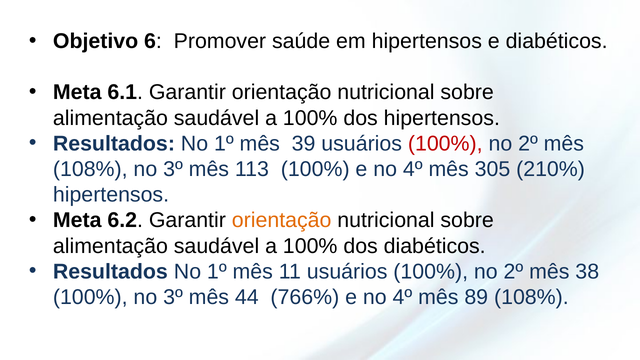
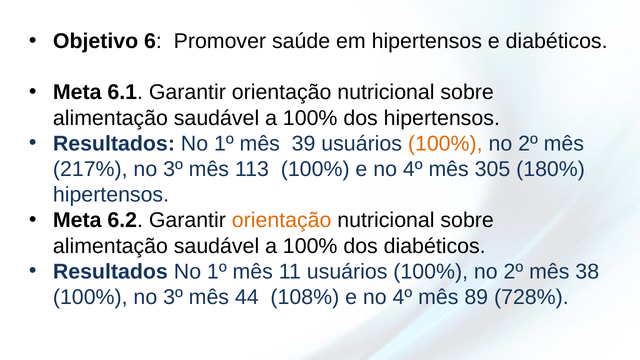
100% colour: red -> orange (445, 144)
108%: 108% -> 217% (90, 169)
210%: 210% -> 180% (551, 169)
766%: 766% -> 108% (305, 297)
89 108%: 108% -> 728% (531, 297)
